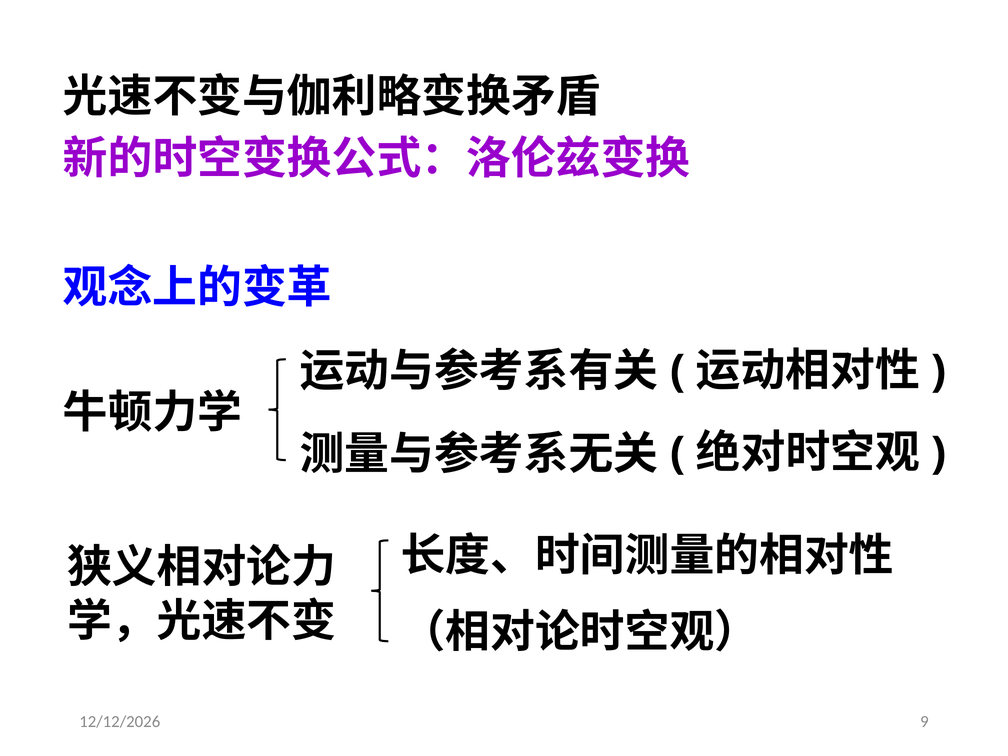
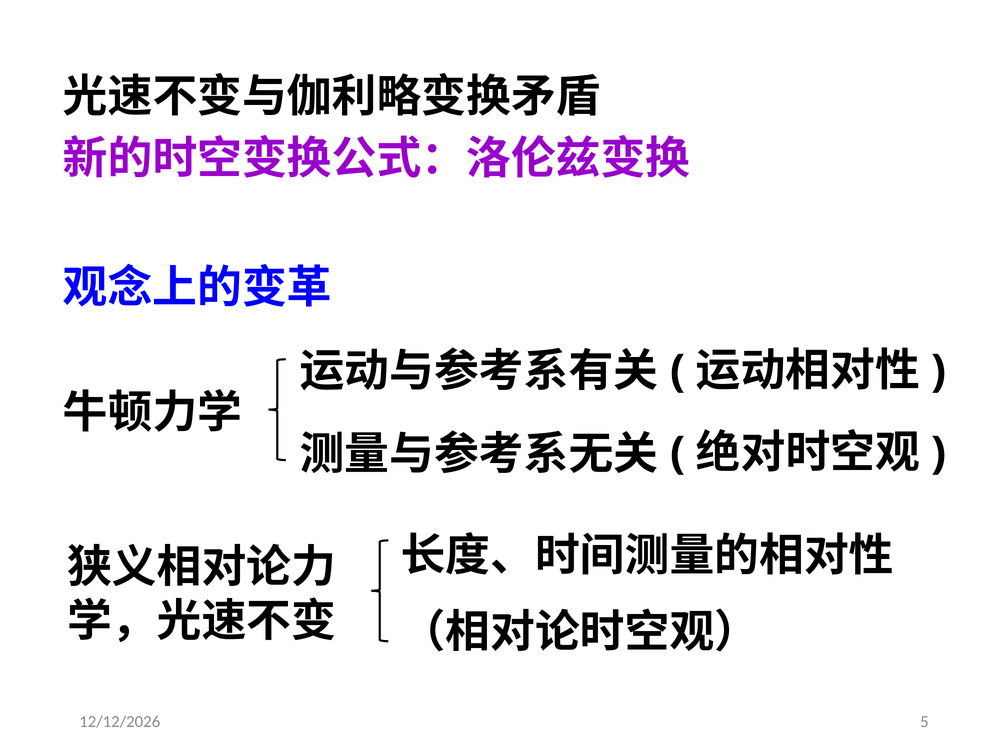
9: 9 -> 5 (924, 722)
